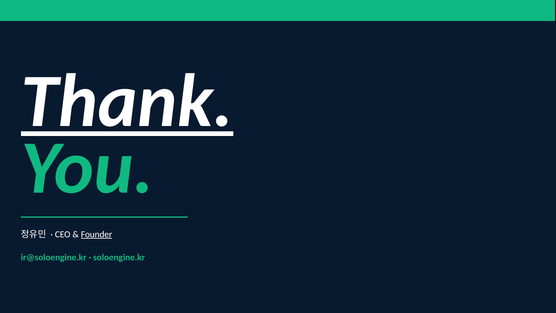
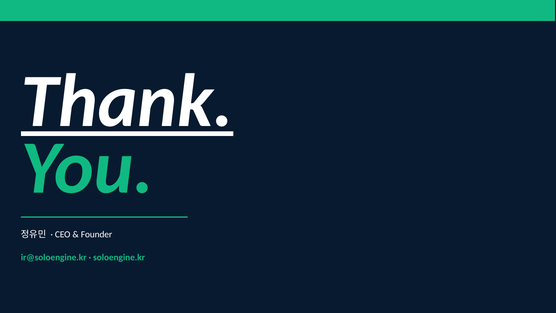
Founder underline: present -> none (97, 234)
